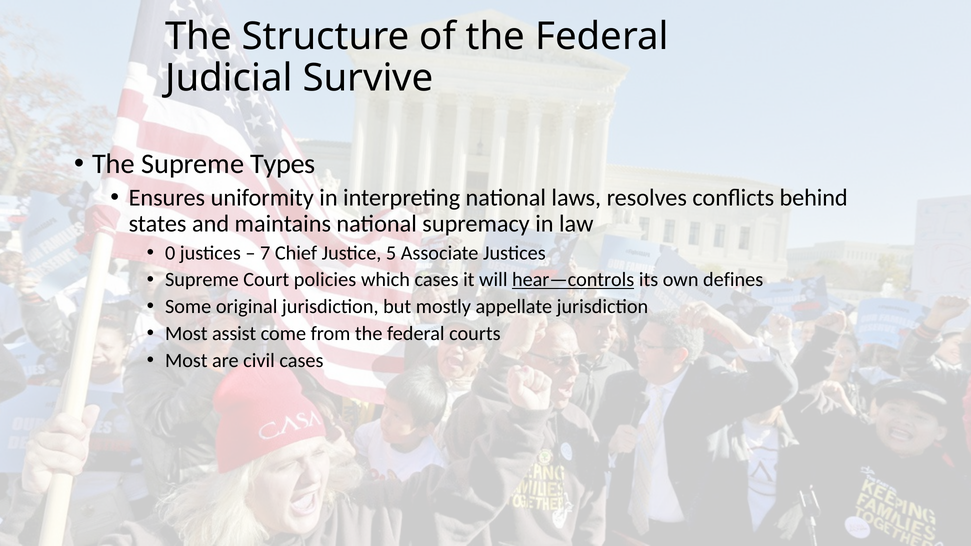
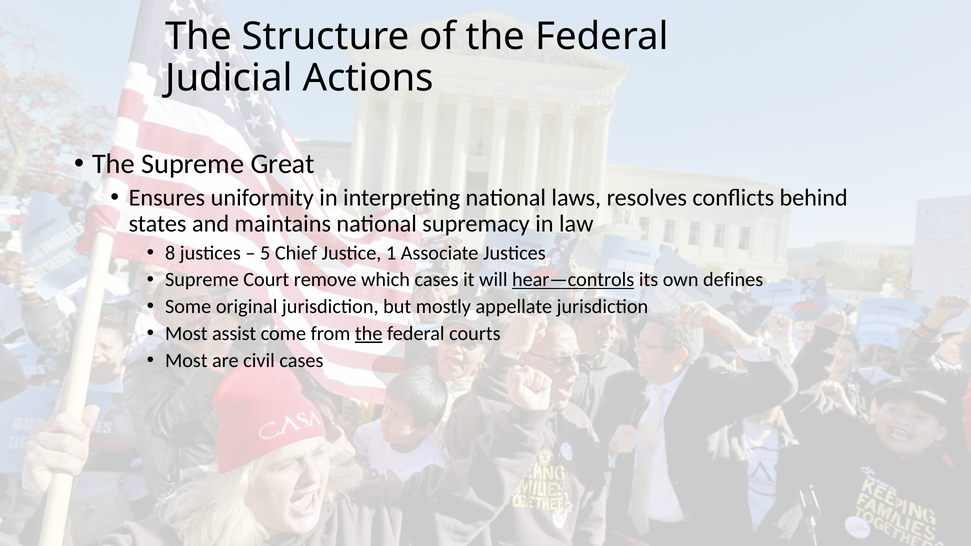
Survive: Survive -> Actions (368, 78)
Types: Types -> Great (283, 164)
0: 0 -> 8 (170, 253)
7: 7 -> 5 (265, 253)
5: 5 -> 1 (391, 253)
policies: policies -> remove (325, 280)
the underline: none -> present (369, 334)
